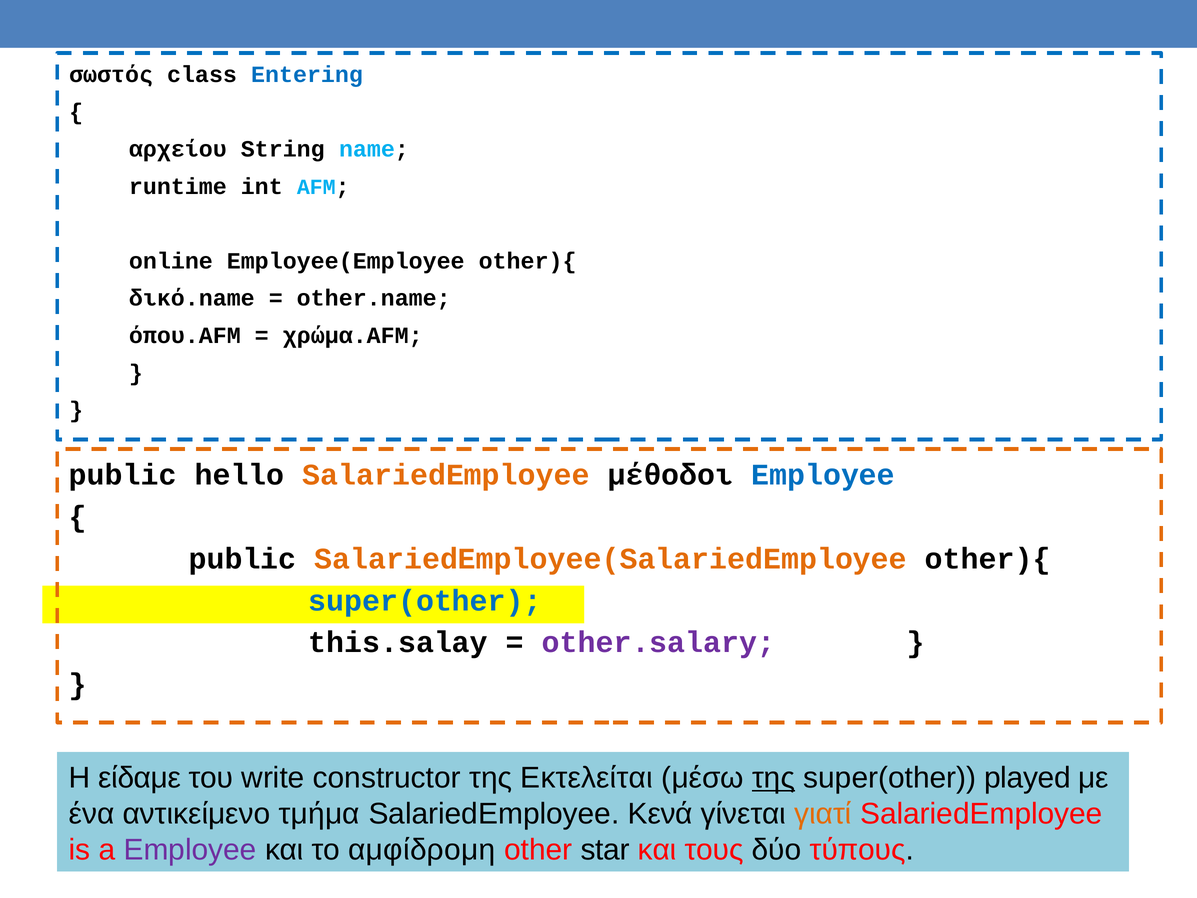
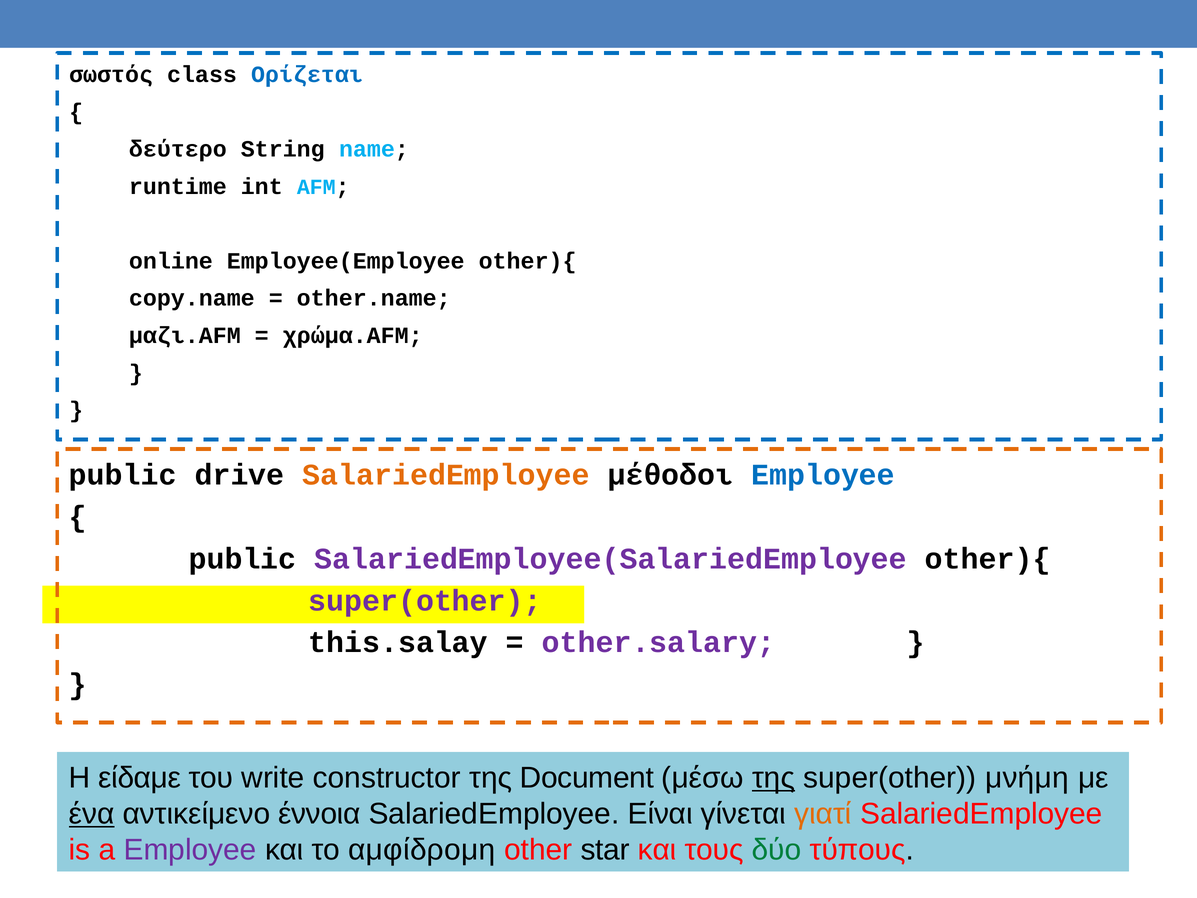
Entering: Entering -> Ορίζεται (307, 75)
αρχείου: αρχείου -> δεύτερο (178, 149)
δικό.name: δικό.name -> copy.name (192, 298)
όπου.AFM: όπου.AFM -> μαζι.AFM (185, 335)
hello: hello -> drive (240, 475)
SalariedEmployee(SalariedEmployee colour: orange -> purple (611, 559)
super(other colour: blue -> purple (425, 600)
Εκτελείται: Εκτελείται -> Document (587, 778)
played: played -> μνήμη (1027, 778)
ένα underline: none -> present (92, 814)
τμήμα: τμήμα -> έννοια (319, 814)
Κενά: Κενά -> Είναι (660, 814)
δύο colour: black -> green (777, 850)
